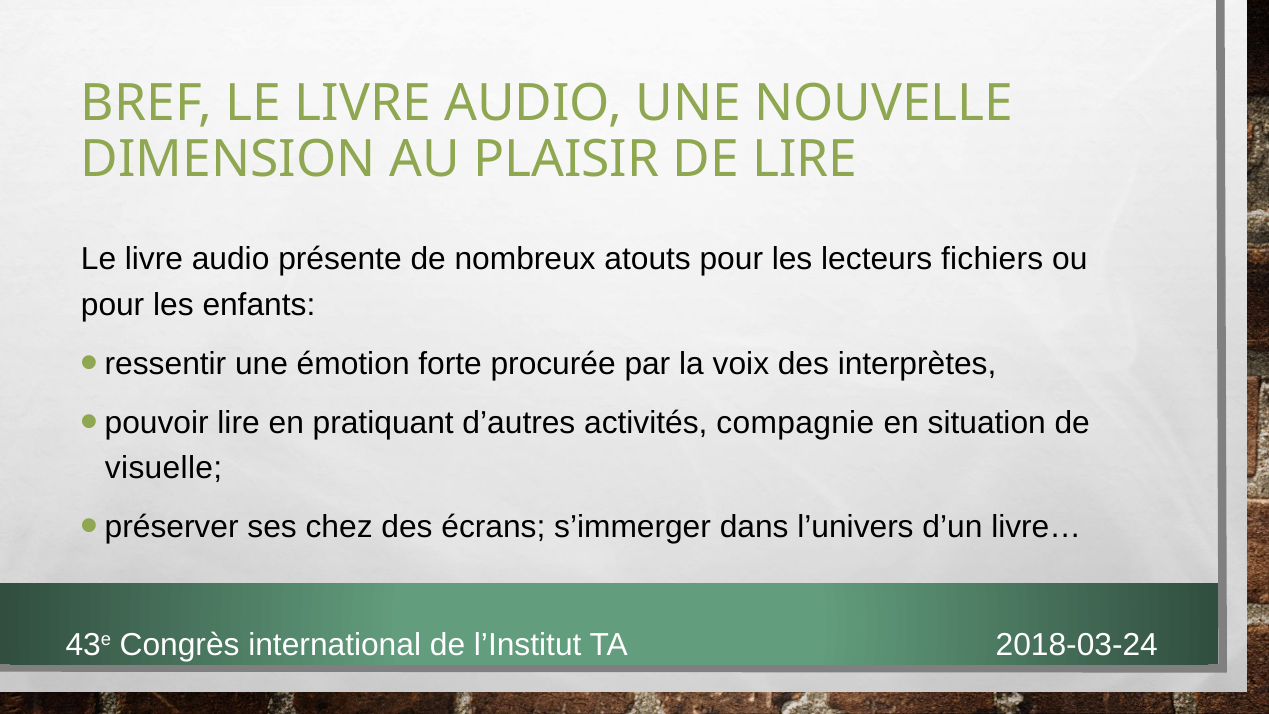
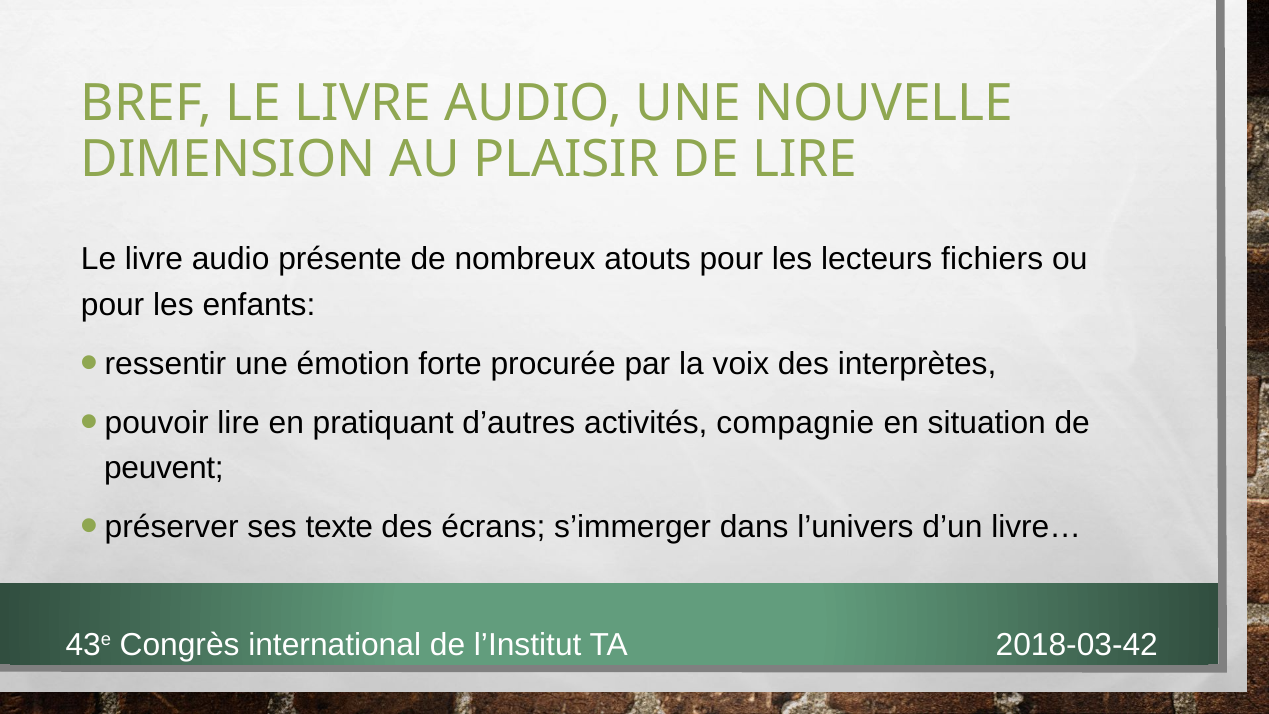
visuelle: visuelle -> peuvent (164, 468)
chez: chez -> texte (339, 527)
2018-03-24: 2018-03-24 -> 2018-03-42 (1077, 645)
